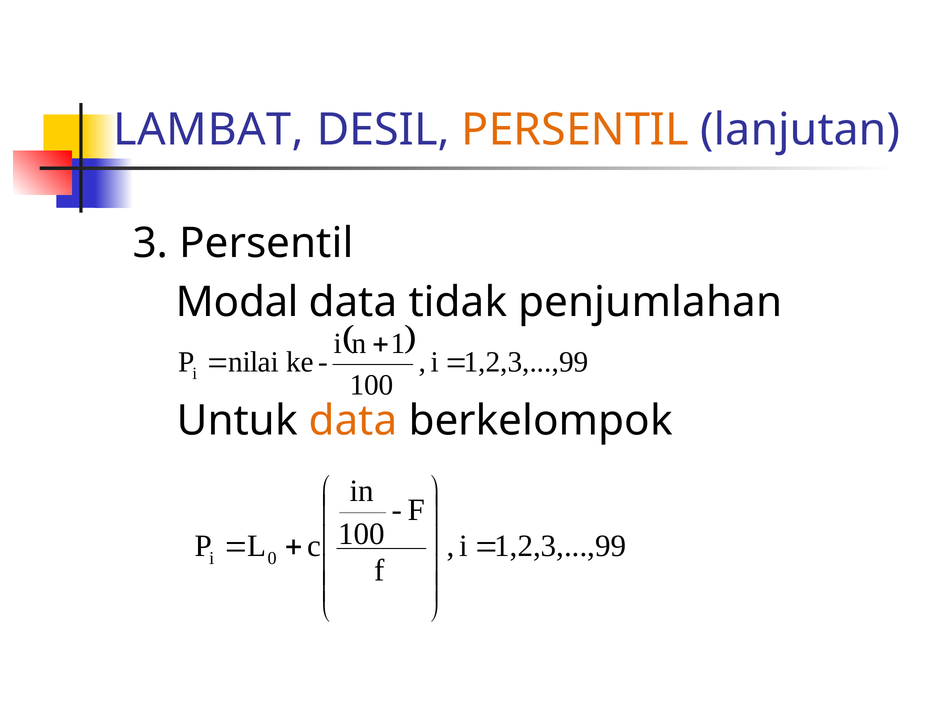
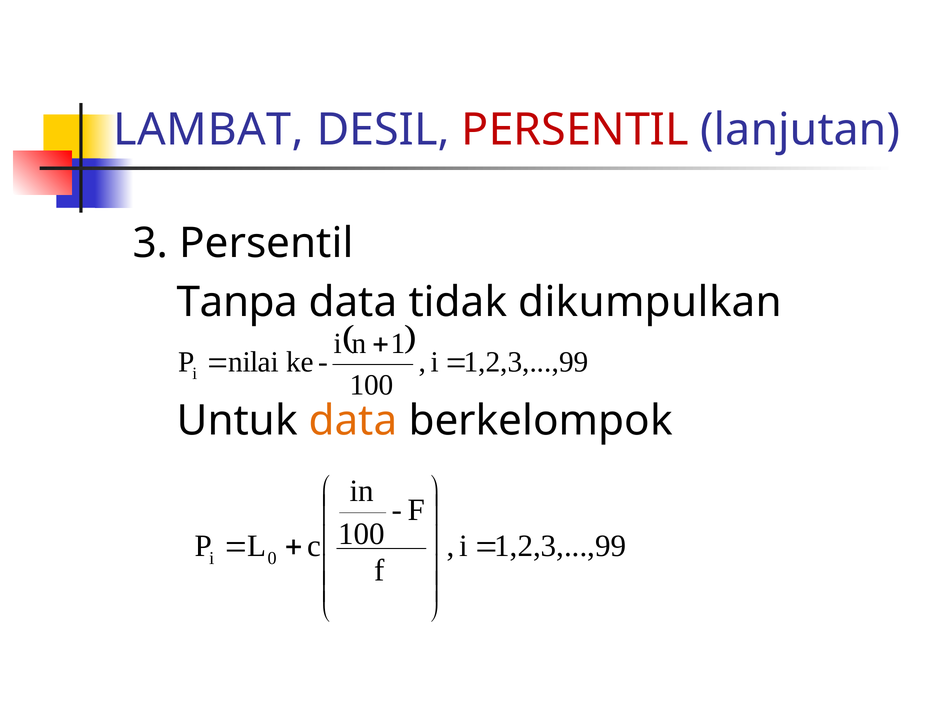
PERSENTIL colour: orange -> red (575, 130)
Modal: Modal -> Tanpa (237, 302)
penjumlahan: penjumlahan -> dikumpulkan (650, 302)
